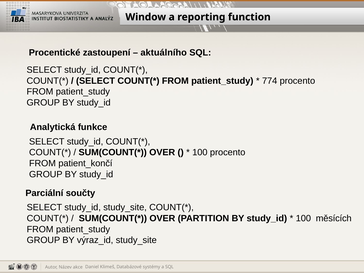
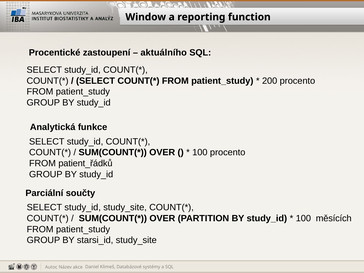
774: 774 -> 200 (270, 81)
patient_končí: patient_končí -> patient_řádků (85, 163)
výraz_id: výraz_id -> starsi_id (95, 240)
